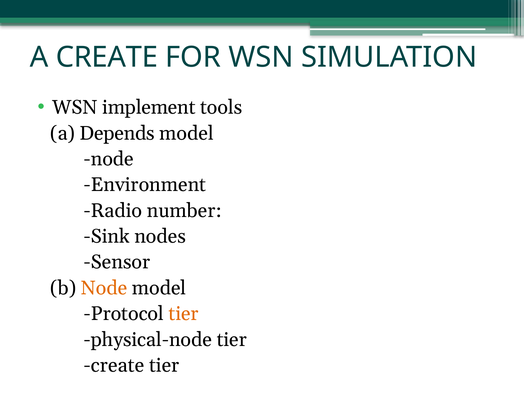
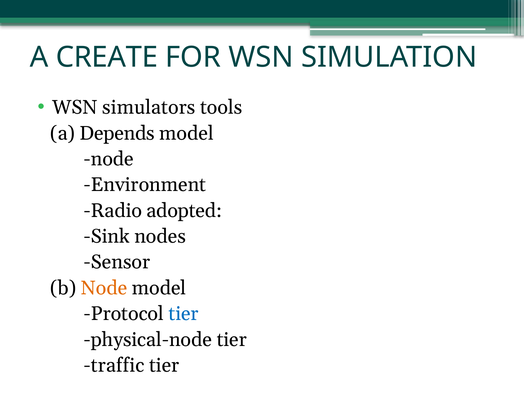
implement: implement -> simulators (149, 107)
number: number -> adopted (184, 211)
tier colour: orange -> blue (184, 314)
create: create -> traffic (114, 365)
